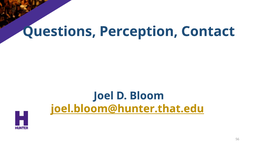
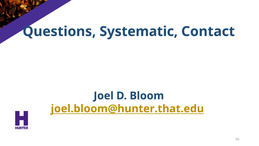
Perception: Perception -> Systematic (139, 31)
